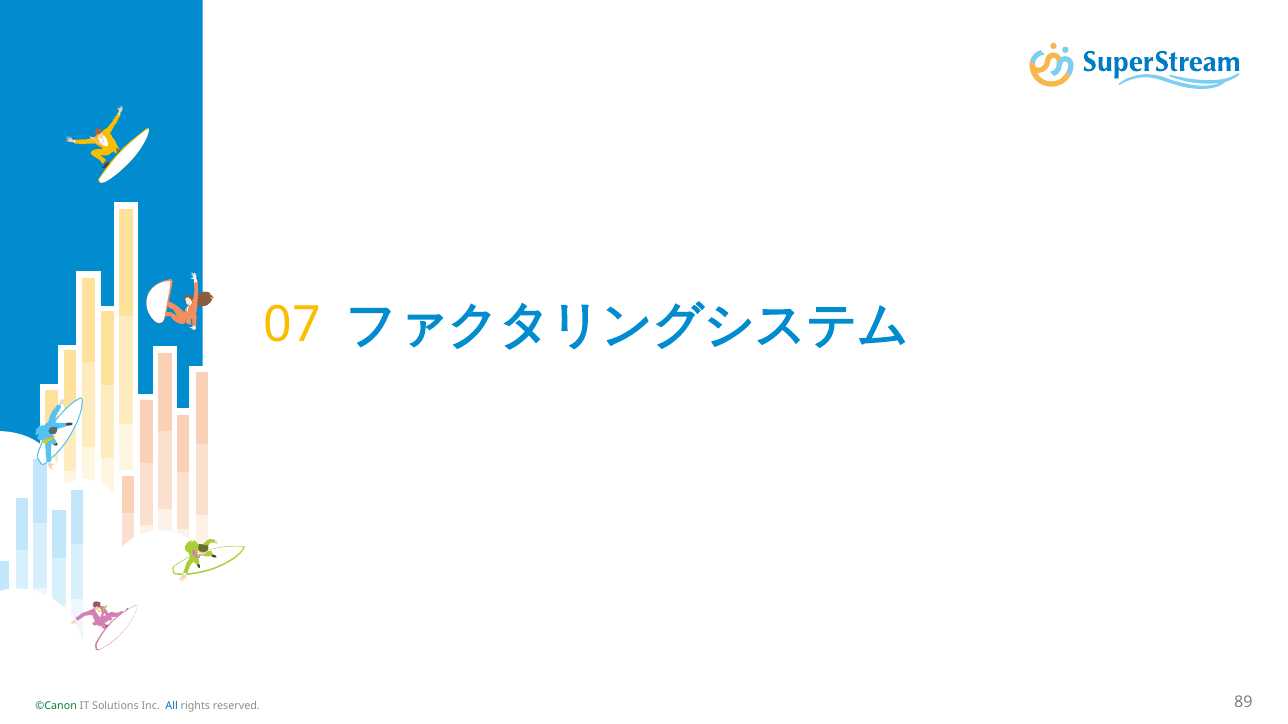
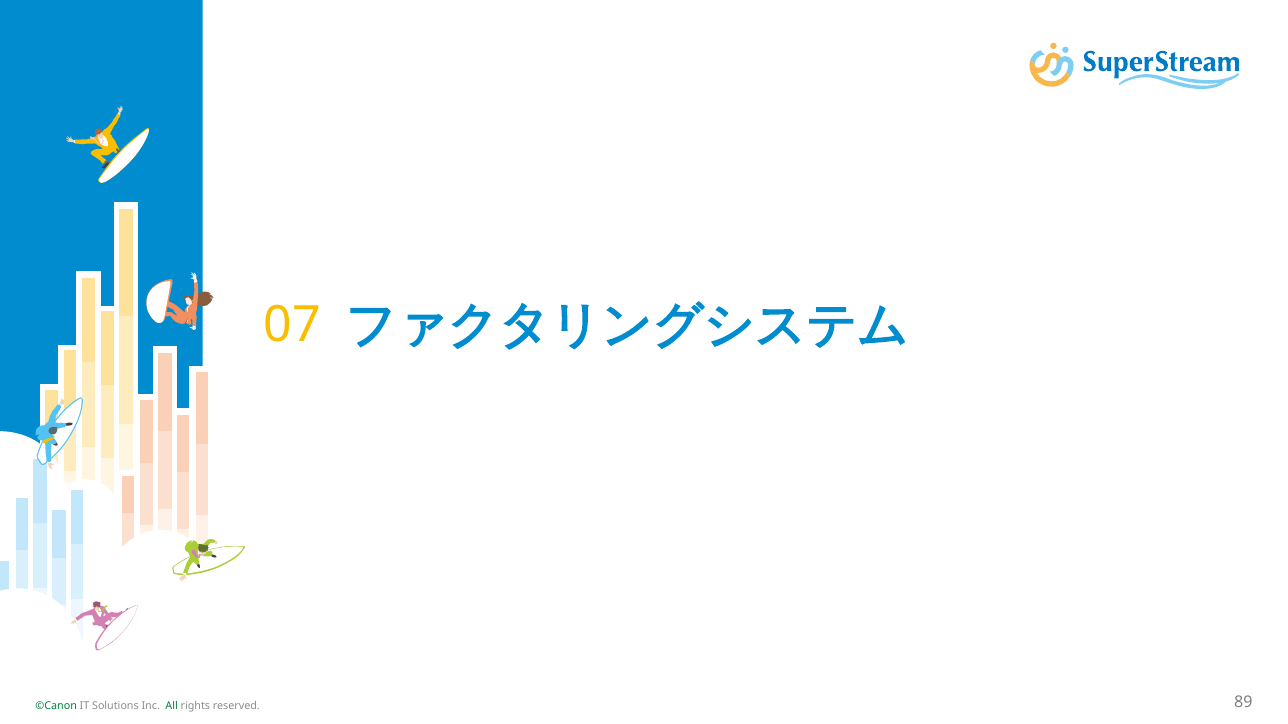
All colour: blue -> green (172, 706)
